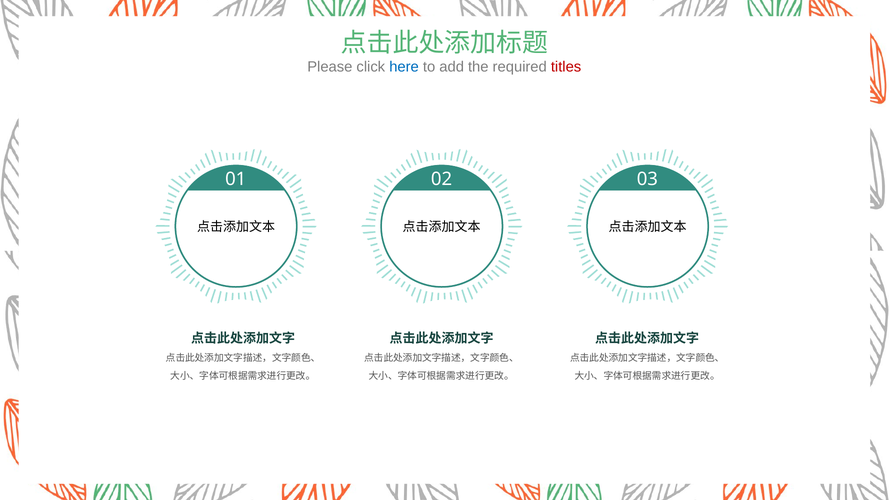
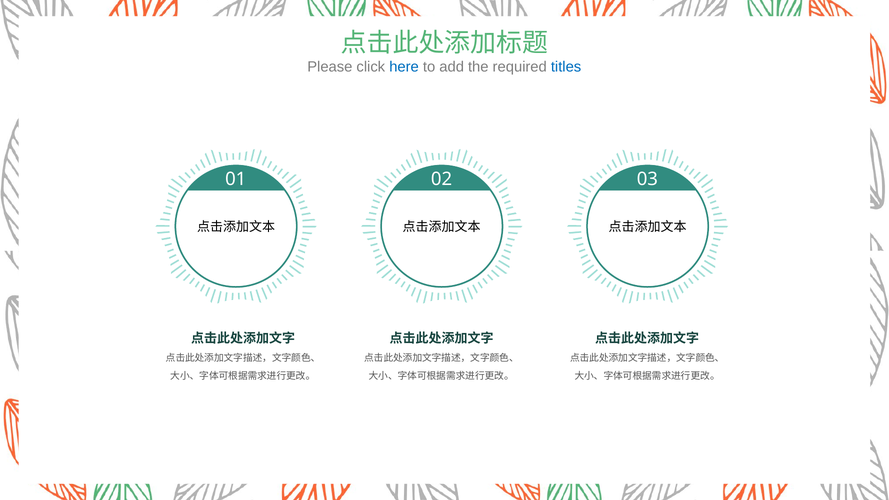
titles colour: red -> blue (566, 67)
